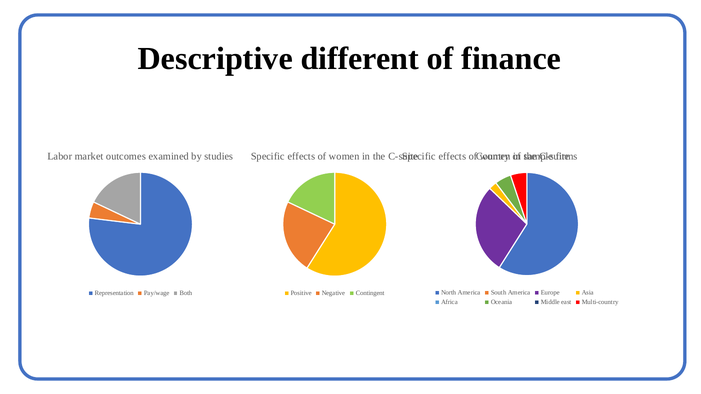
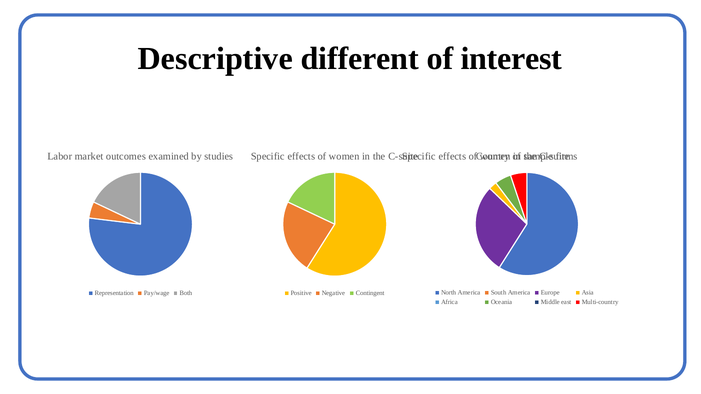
finance: finance -> interest (511, 59)
